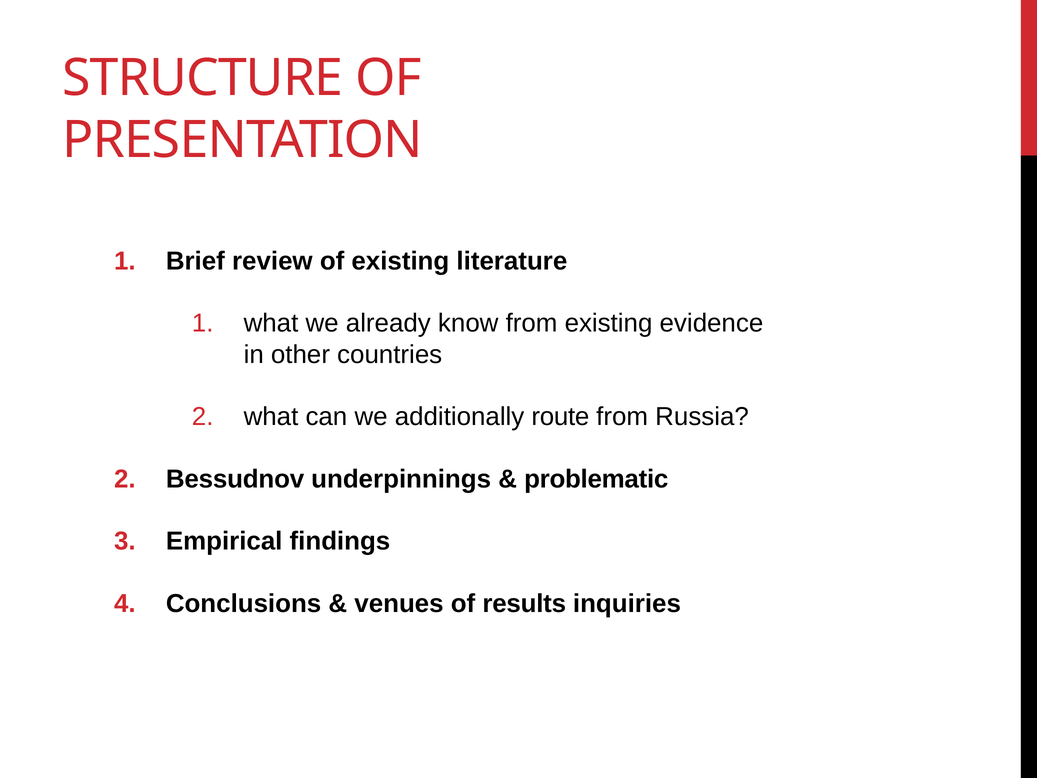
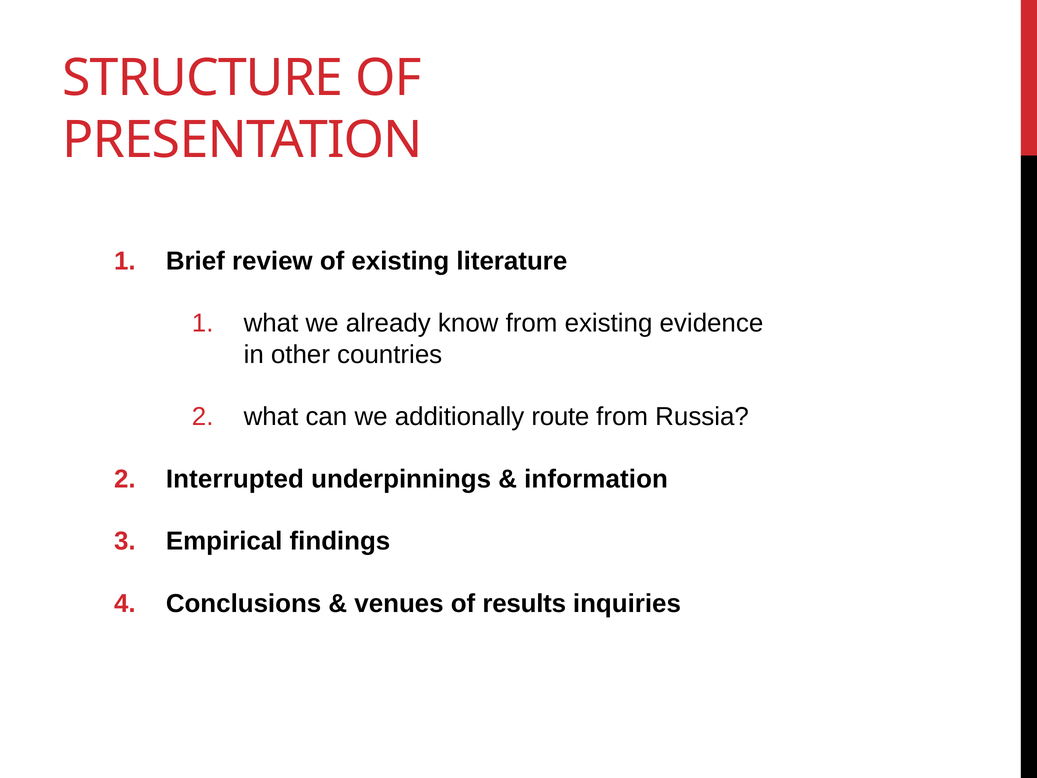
Bessudnov: Bessudnov -> Interrupted (235, 479)
problematic: problematic -> information (596, 479)
